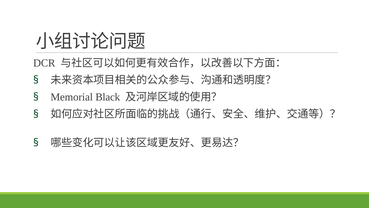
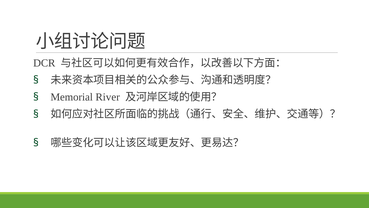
Black: Black -> River (108, 97)
